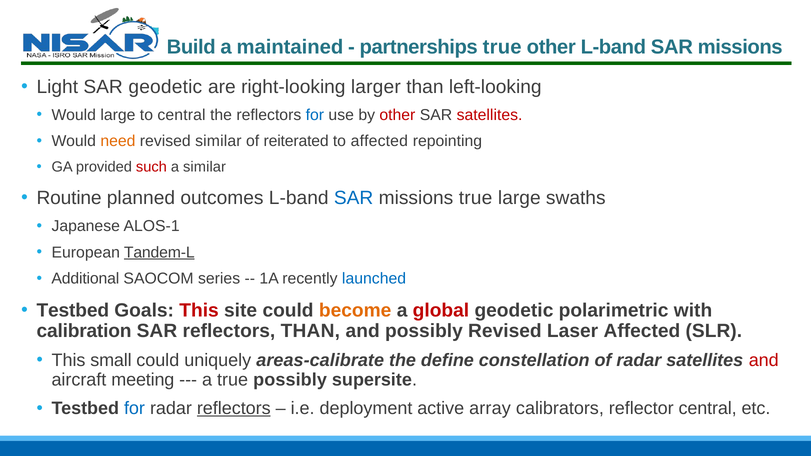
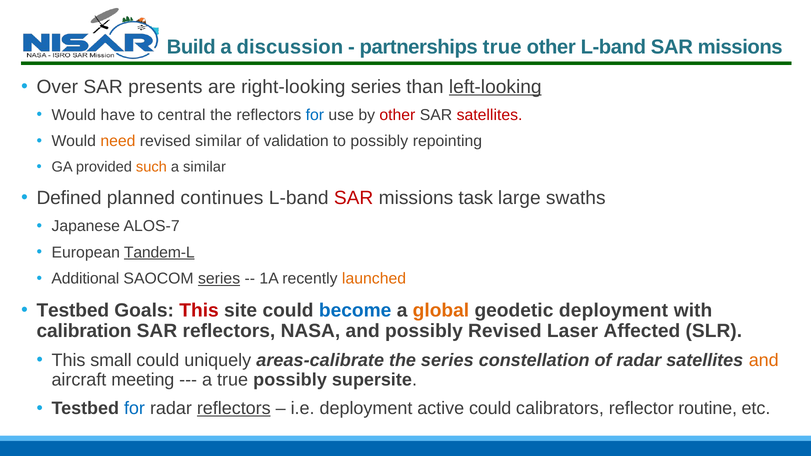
maintained: maintained -> discussion (290, 47)
Light: Light -> Over (57, 87)
SAR geodetic: geodetic -> presents (165, 87)
right-looking larger: larger -> series (376, 87)
left-looking underline: none -> present (495, 87)
Would large: large -> have (118, 115)
reiterated: reiterated -> validation (296, 141)
to affected: affected -> possibly (379, 141)
such colour: red -> orange (151, 167)
Routine: Routine -> Defined (69, 198)
outcomes: outcomes -> continues (222, 198)
SAR colour: blue -> red (354, 198)
missions true: true -> task (476, 198)
ALOS-1: ALOS-1 -> ALOS-7 (152, 226)
series underline: none -> present (219, 279)
launched colour: blue -> orange (374, 279)
become colour: orange -> blue (355, 310)
global colour: red -> orange (441, 310)
geodetic polarimetric: polarimetric -> deployment (613, 310)
reflectors THAN: THAN -> NASA (310, 331)
the define: define -> series (447, 360)
and colour: red -> orange (764, 360)
active array: array -> could (490, 409)
reflector central: central -> routine (708, 409)
